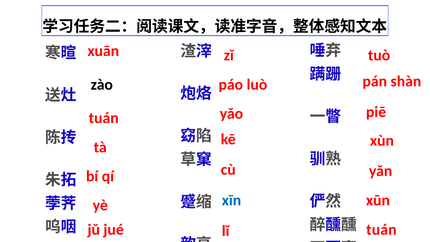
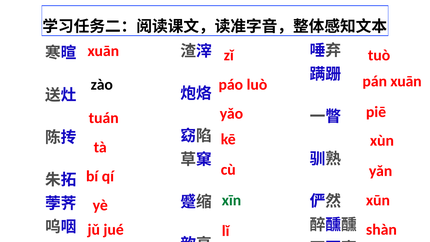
pán shàn: shàn -> xuān (406, 81)
xīn colour: blue -> green (232, 200)
tuán: tuán -> shàn (381, 230)
